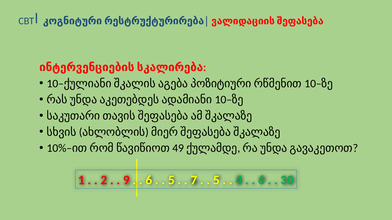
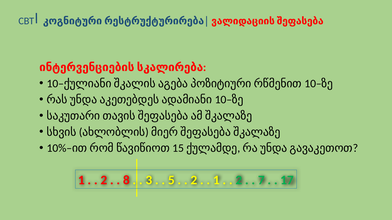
49: 49 -> 15 (178, 148)
9: 9 -> 8 (126, 181)
6: 6 -> 3 (149, 181)
7: 7 -> 2 (194, 181)
5: 5 -> 1 (216, 181)
4: 4 -> 2 (239, 181)
6: 6 -> 7 (261, 181)
30: 30 -> 17 (287, 181)
